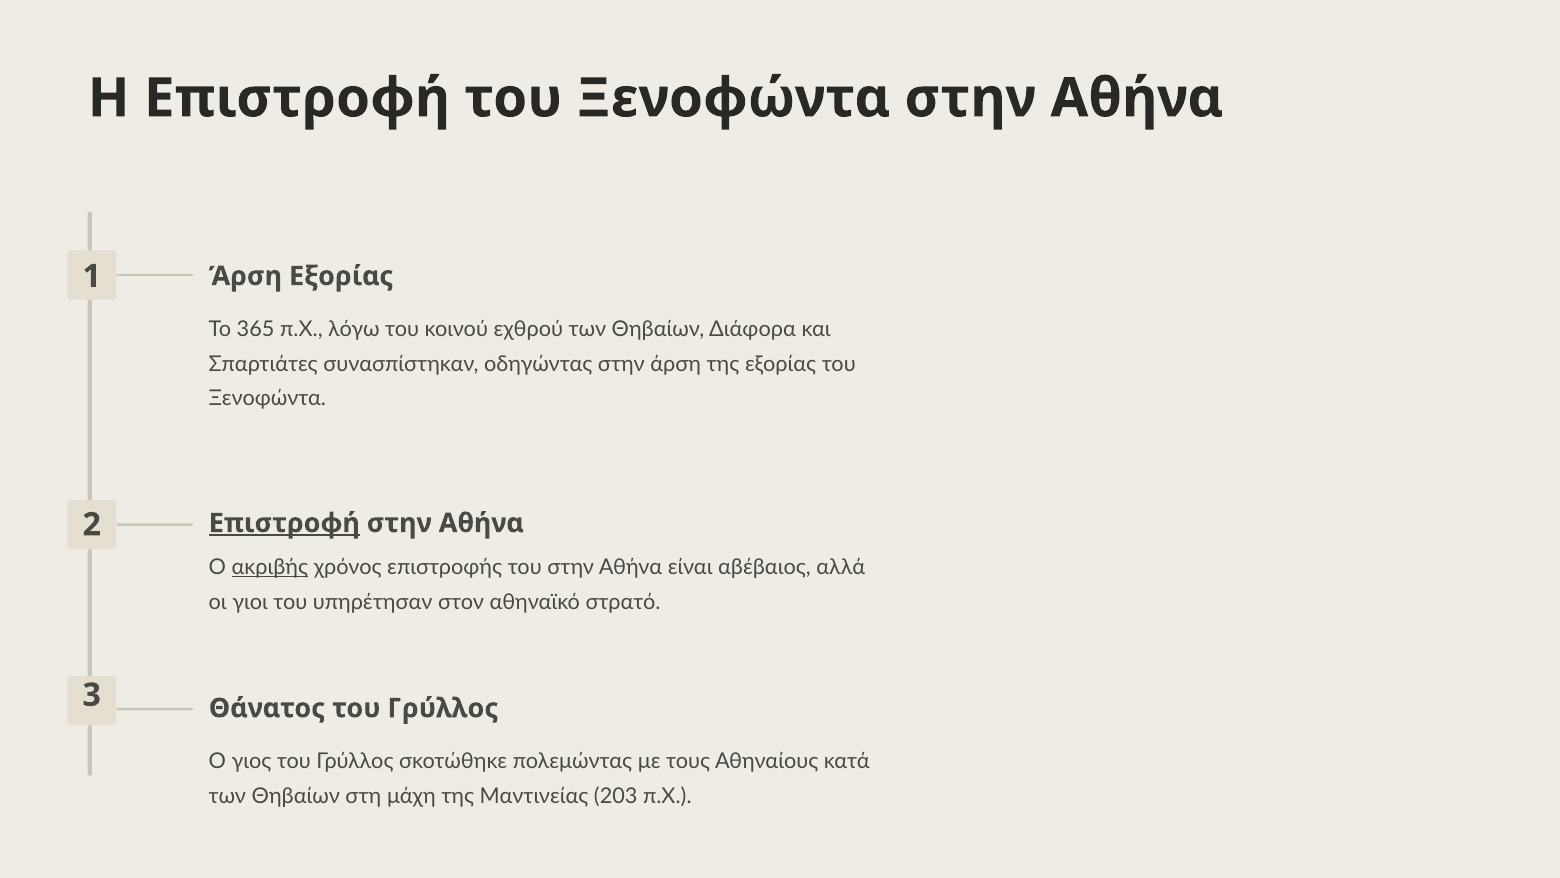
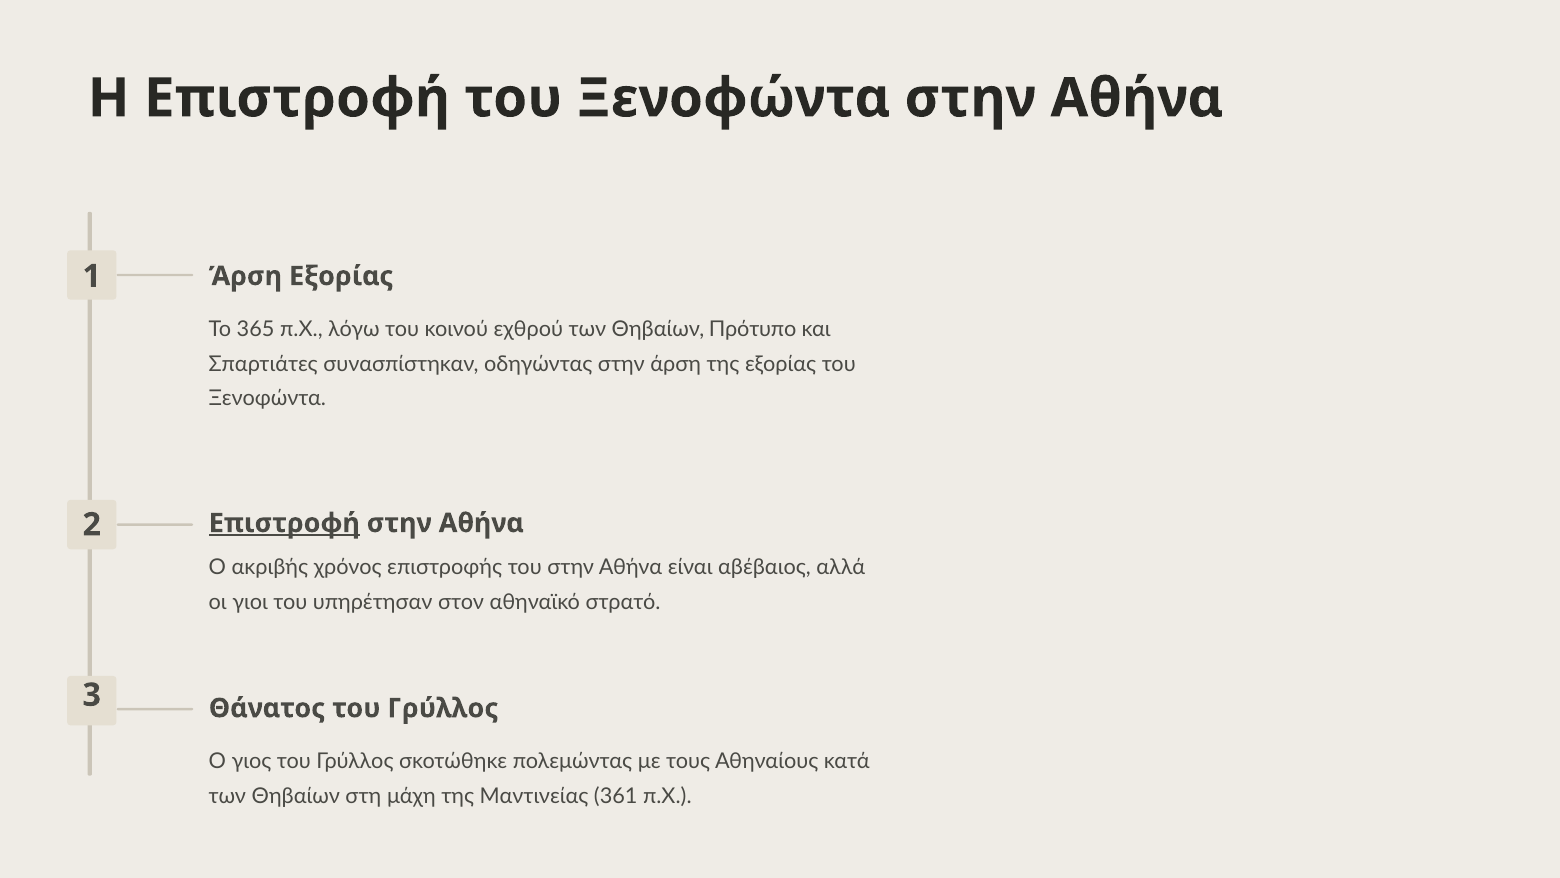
Διάφορα: Διάφορα -> Πρότυπο (753, 330)
ακριβής underline: present -> none (270, 567)
203: 203 -> 361 (616, 796)
